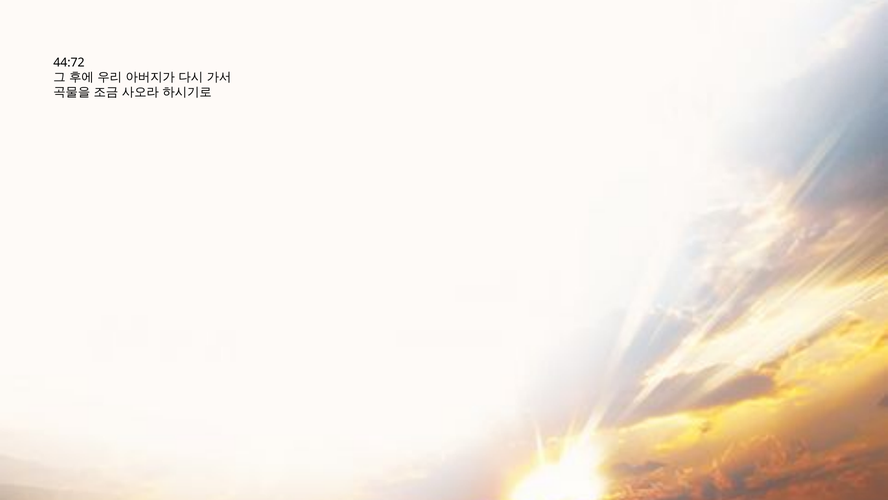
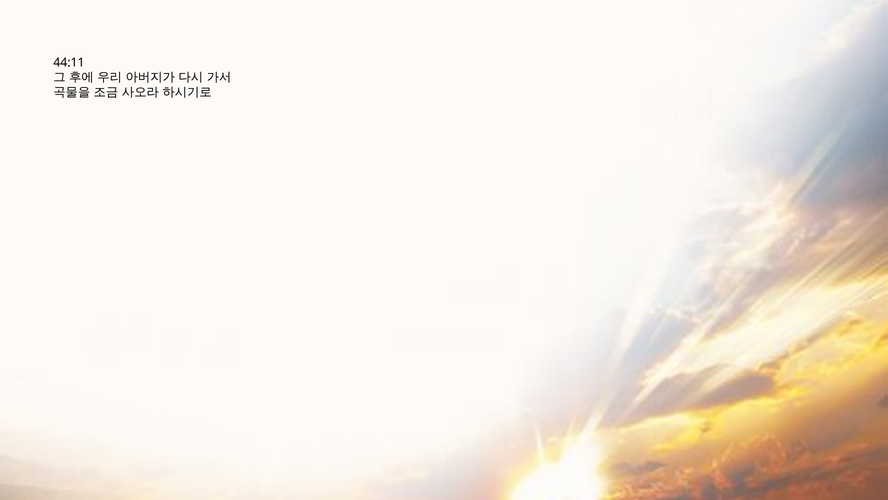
44:72: 44:72 -> 44:11 (69, 62)
